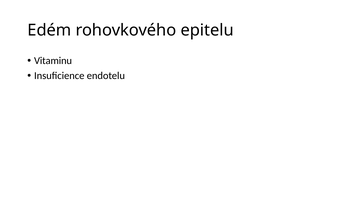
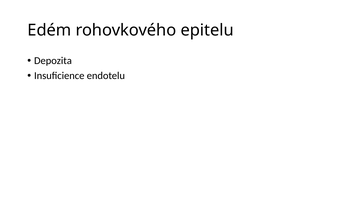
Vitaminu: Vitaminu -> Depozita (53, 61)
